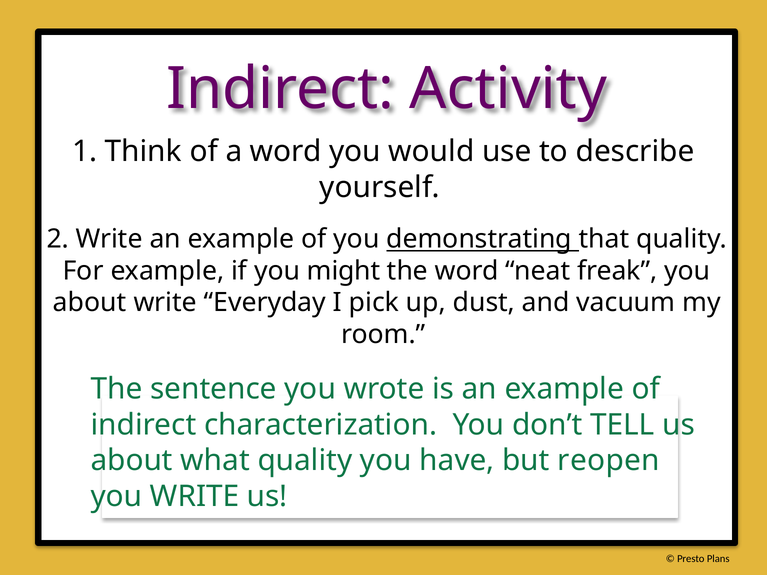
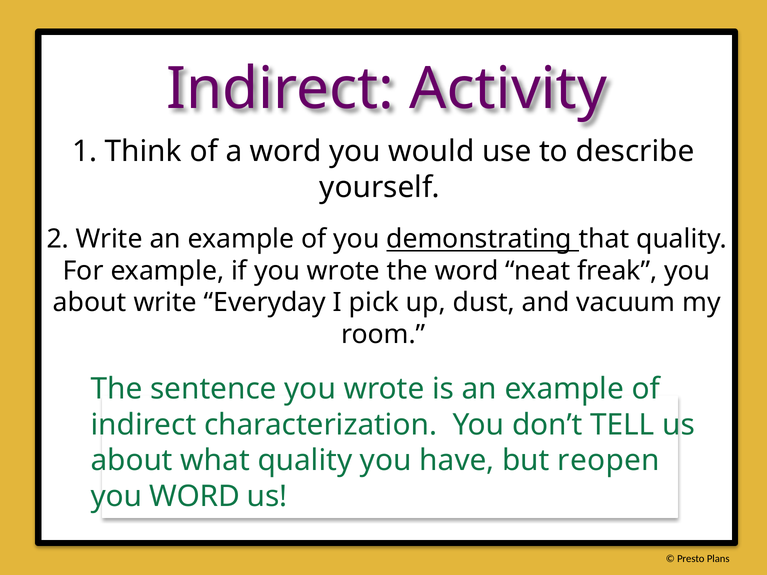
if you might: might -> wrote (343, 271)
you WRITE: WRITE -> WORD (195, 497)
